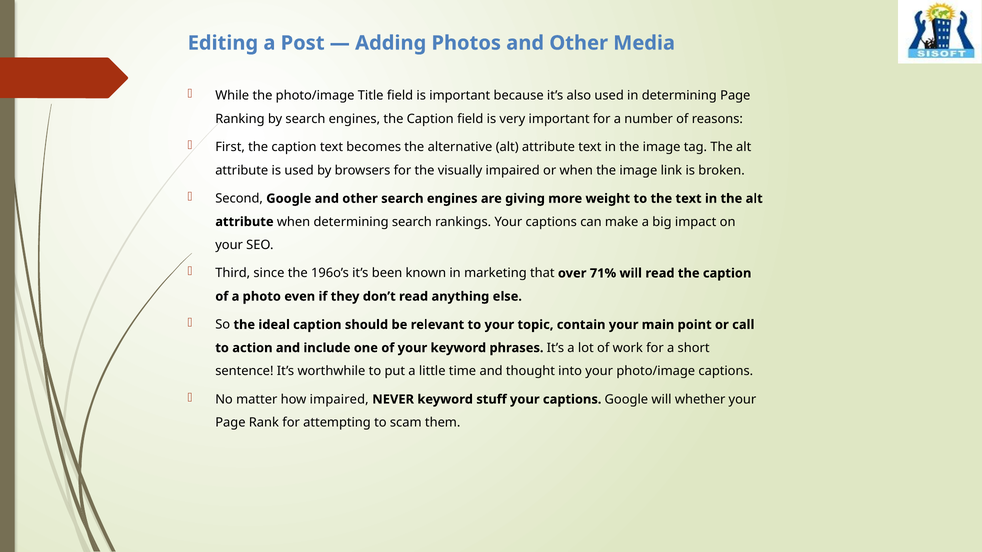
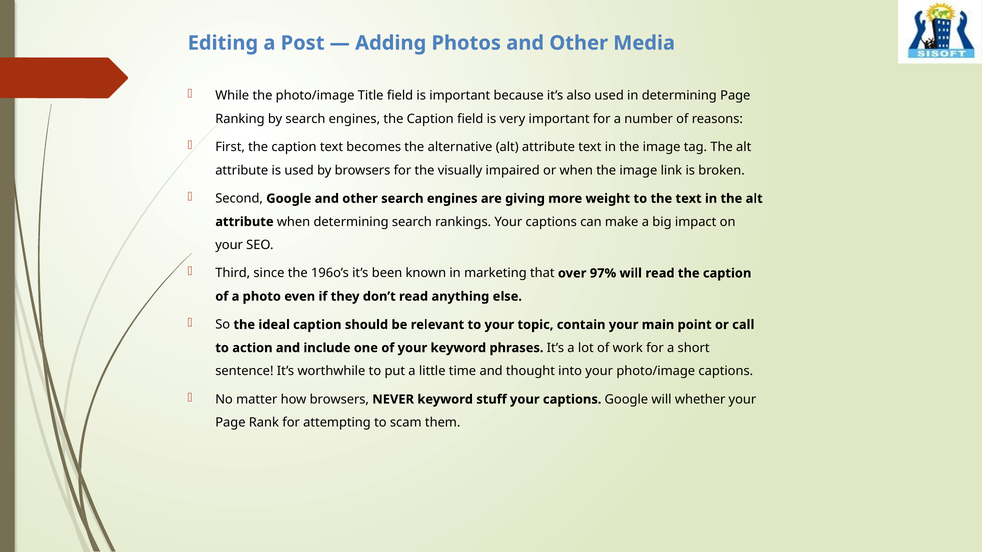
71%: 71% -> 97% (603, 273)
how impaired: impaired -> browsers (339, 400)
